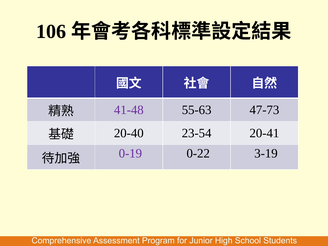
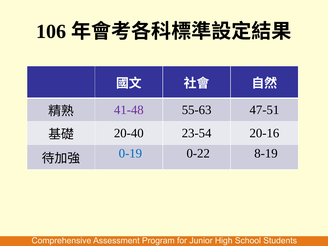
47-73: 47-73 -> 47-51 (264, 110)
20-41: 20-41 -> 20-16 (264, 133)
0-19 colour: purple -> blue (130, 153)
3-19: 3-19 -> 8-19 (266, 153)
